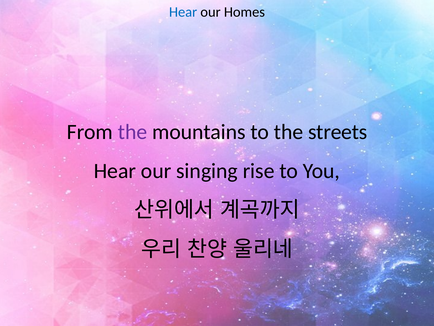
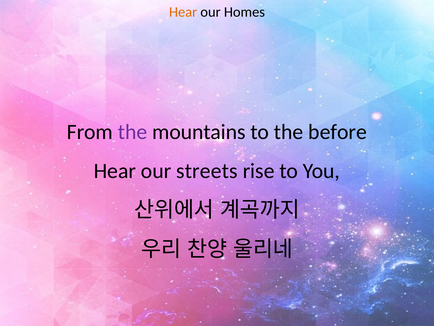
Hear colour: blue -> orange (183, 12)
streets: streets -> before (338, 132)
singing: singing -> streets (207, 171)
